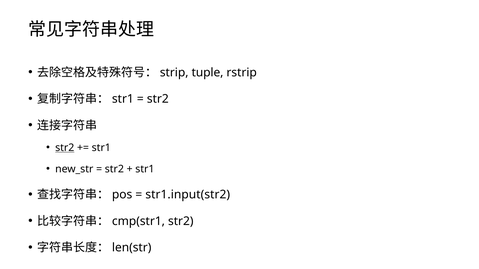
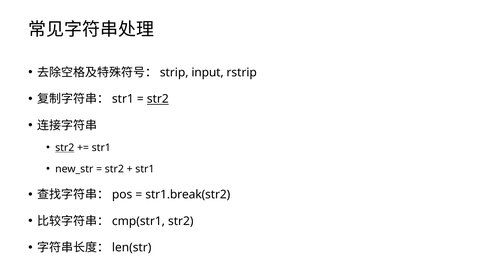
tuple: tuple -> input (208, 73)
str2 underline: none -> present (158, 99)
str1.input(str2: str1.input(str2 -> str1.break(str2 (188, 195)
